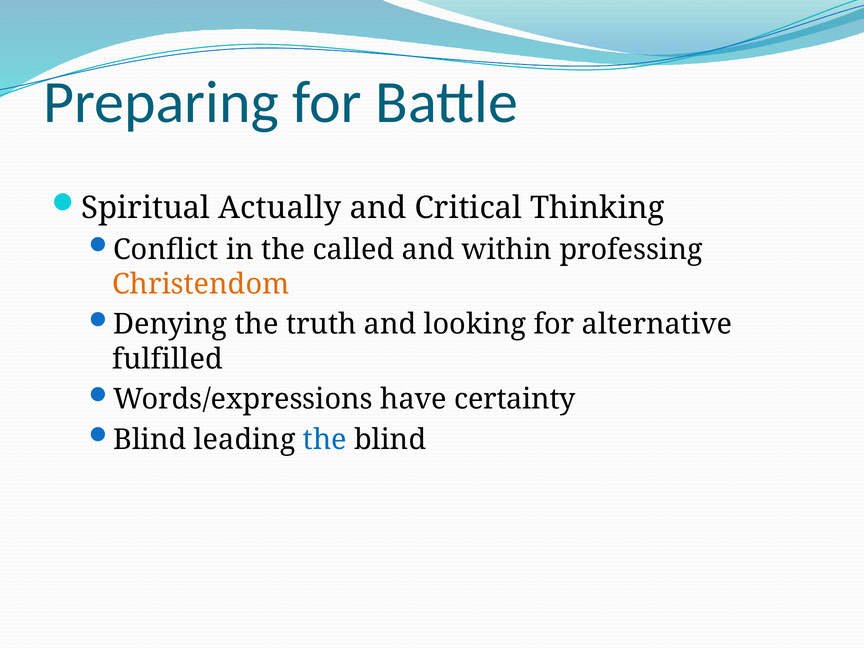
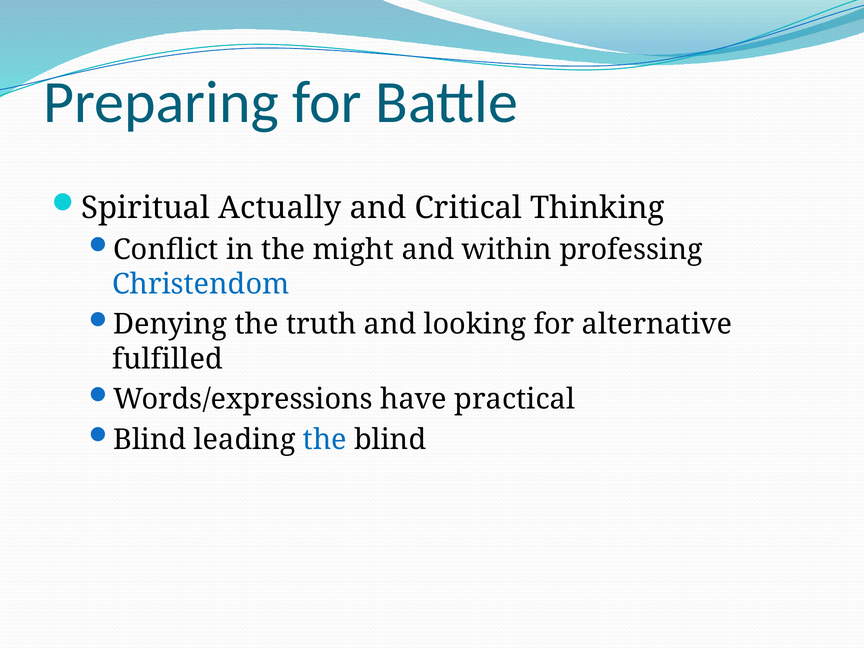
called: called -> might (353, 250)
Christendom colour: orange -> blue (201, 284)
certainty: certainty -> practical (515, 399)
